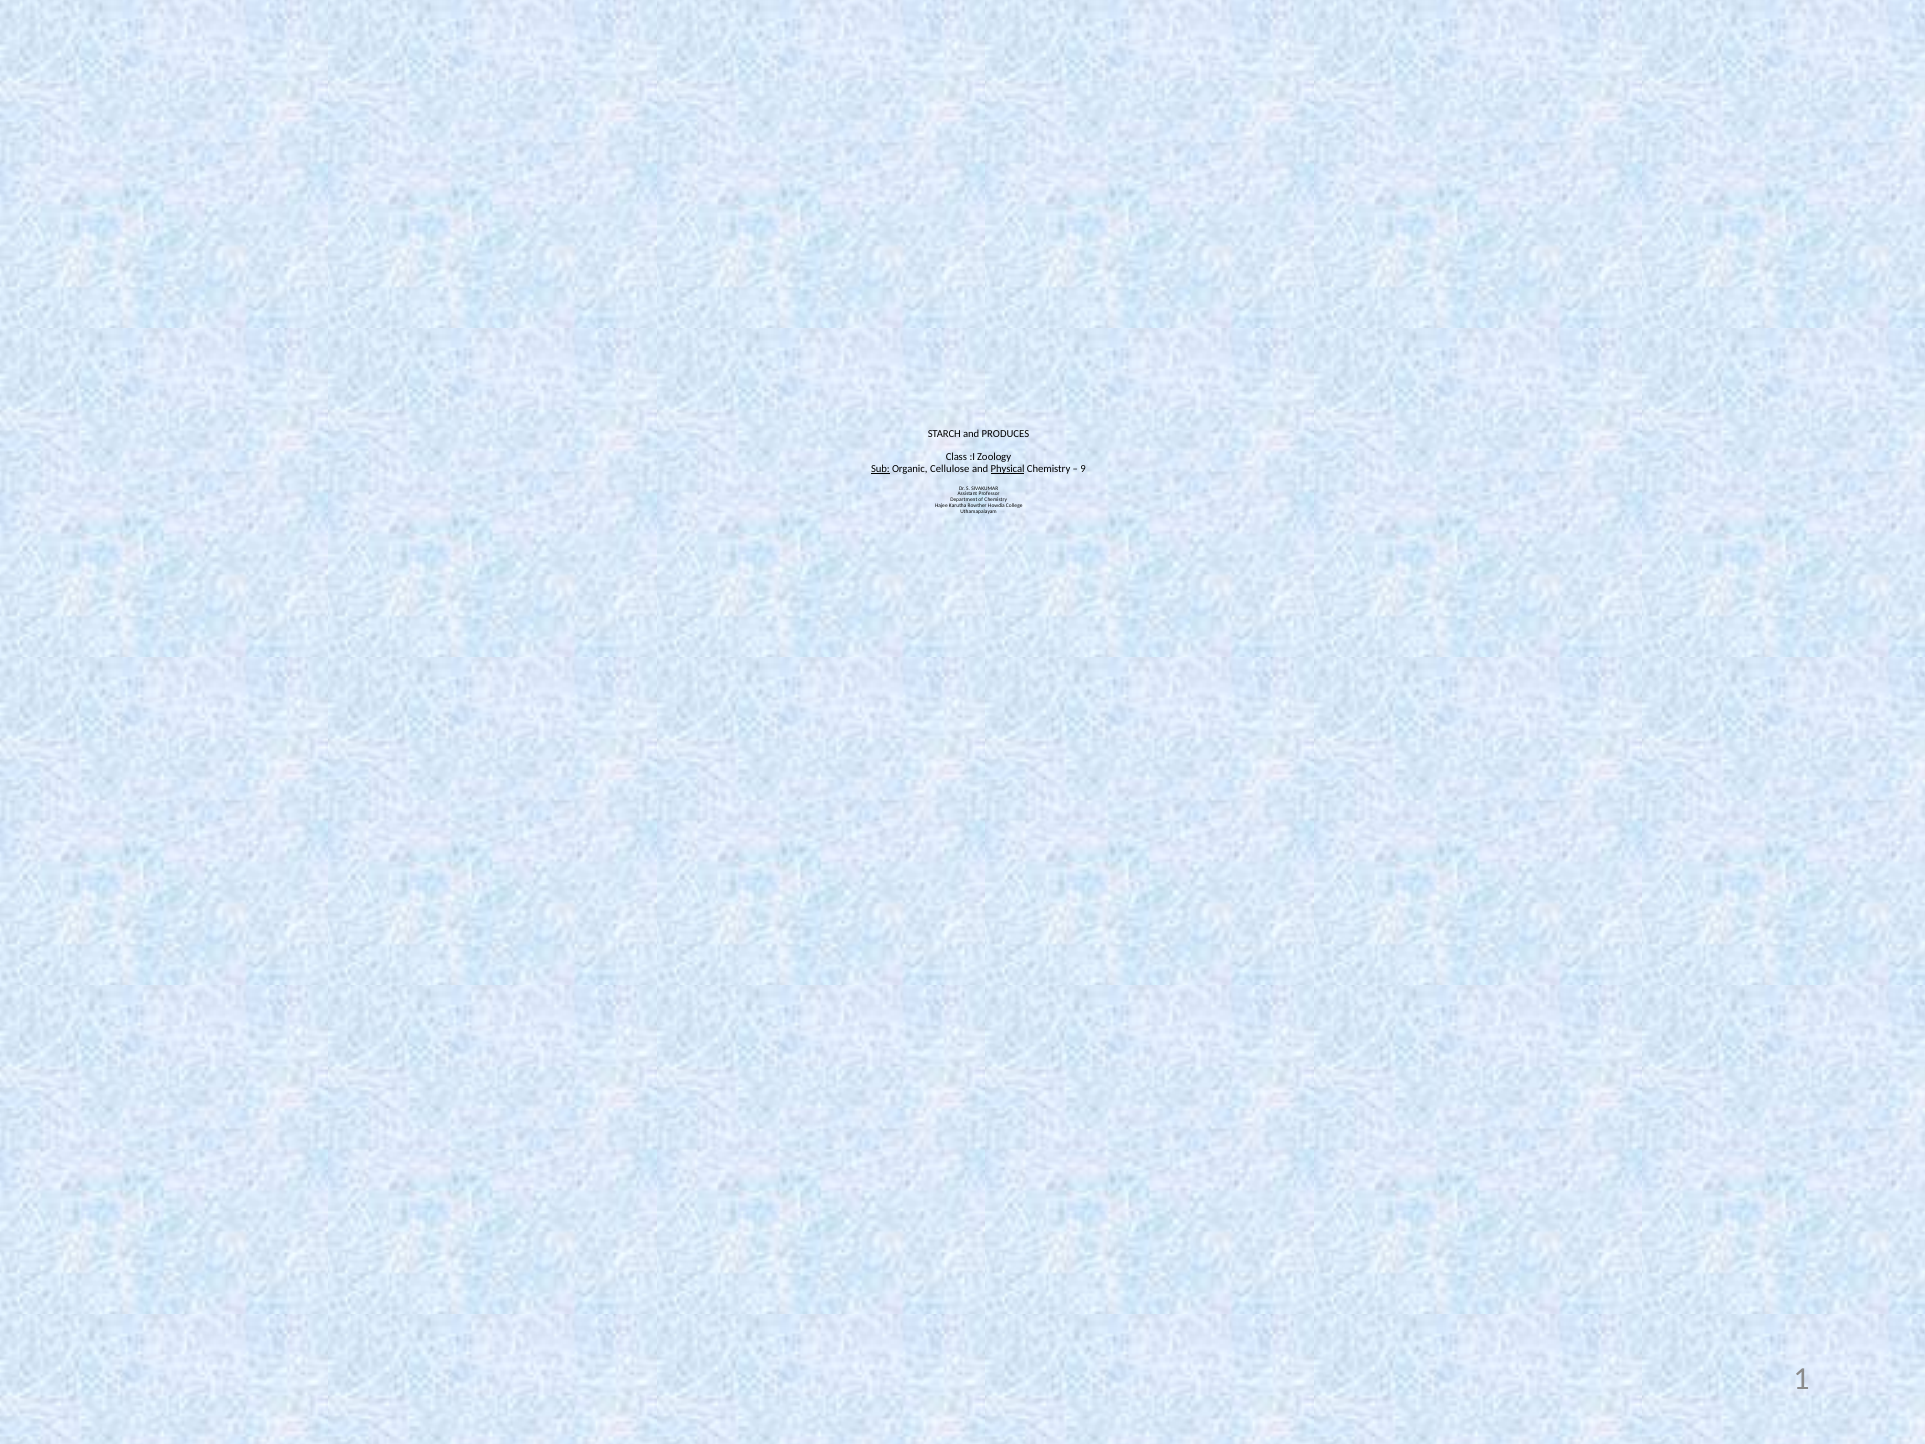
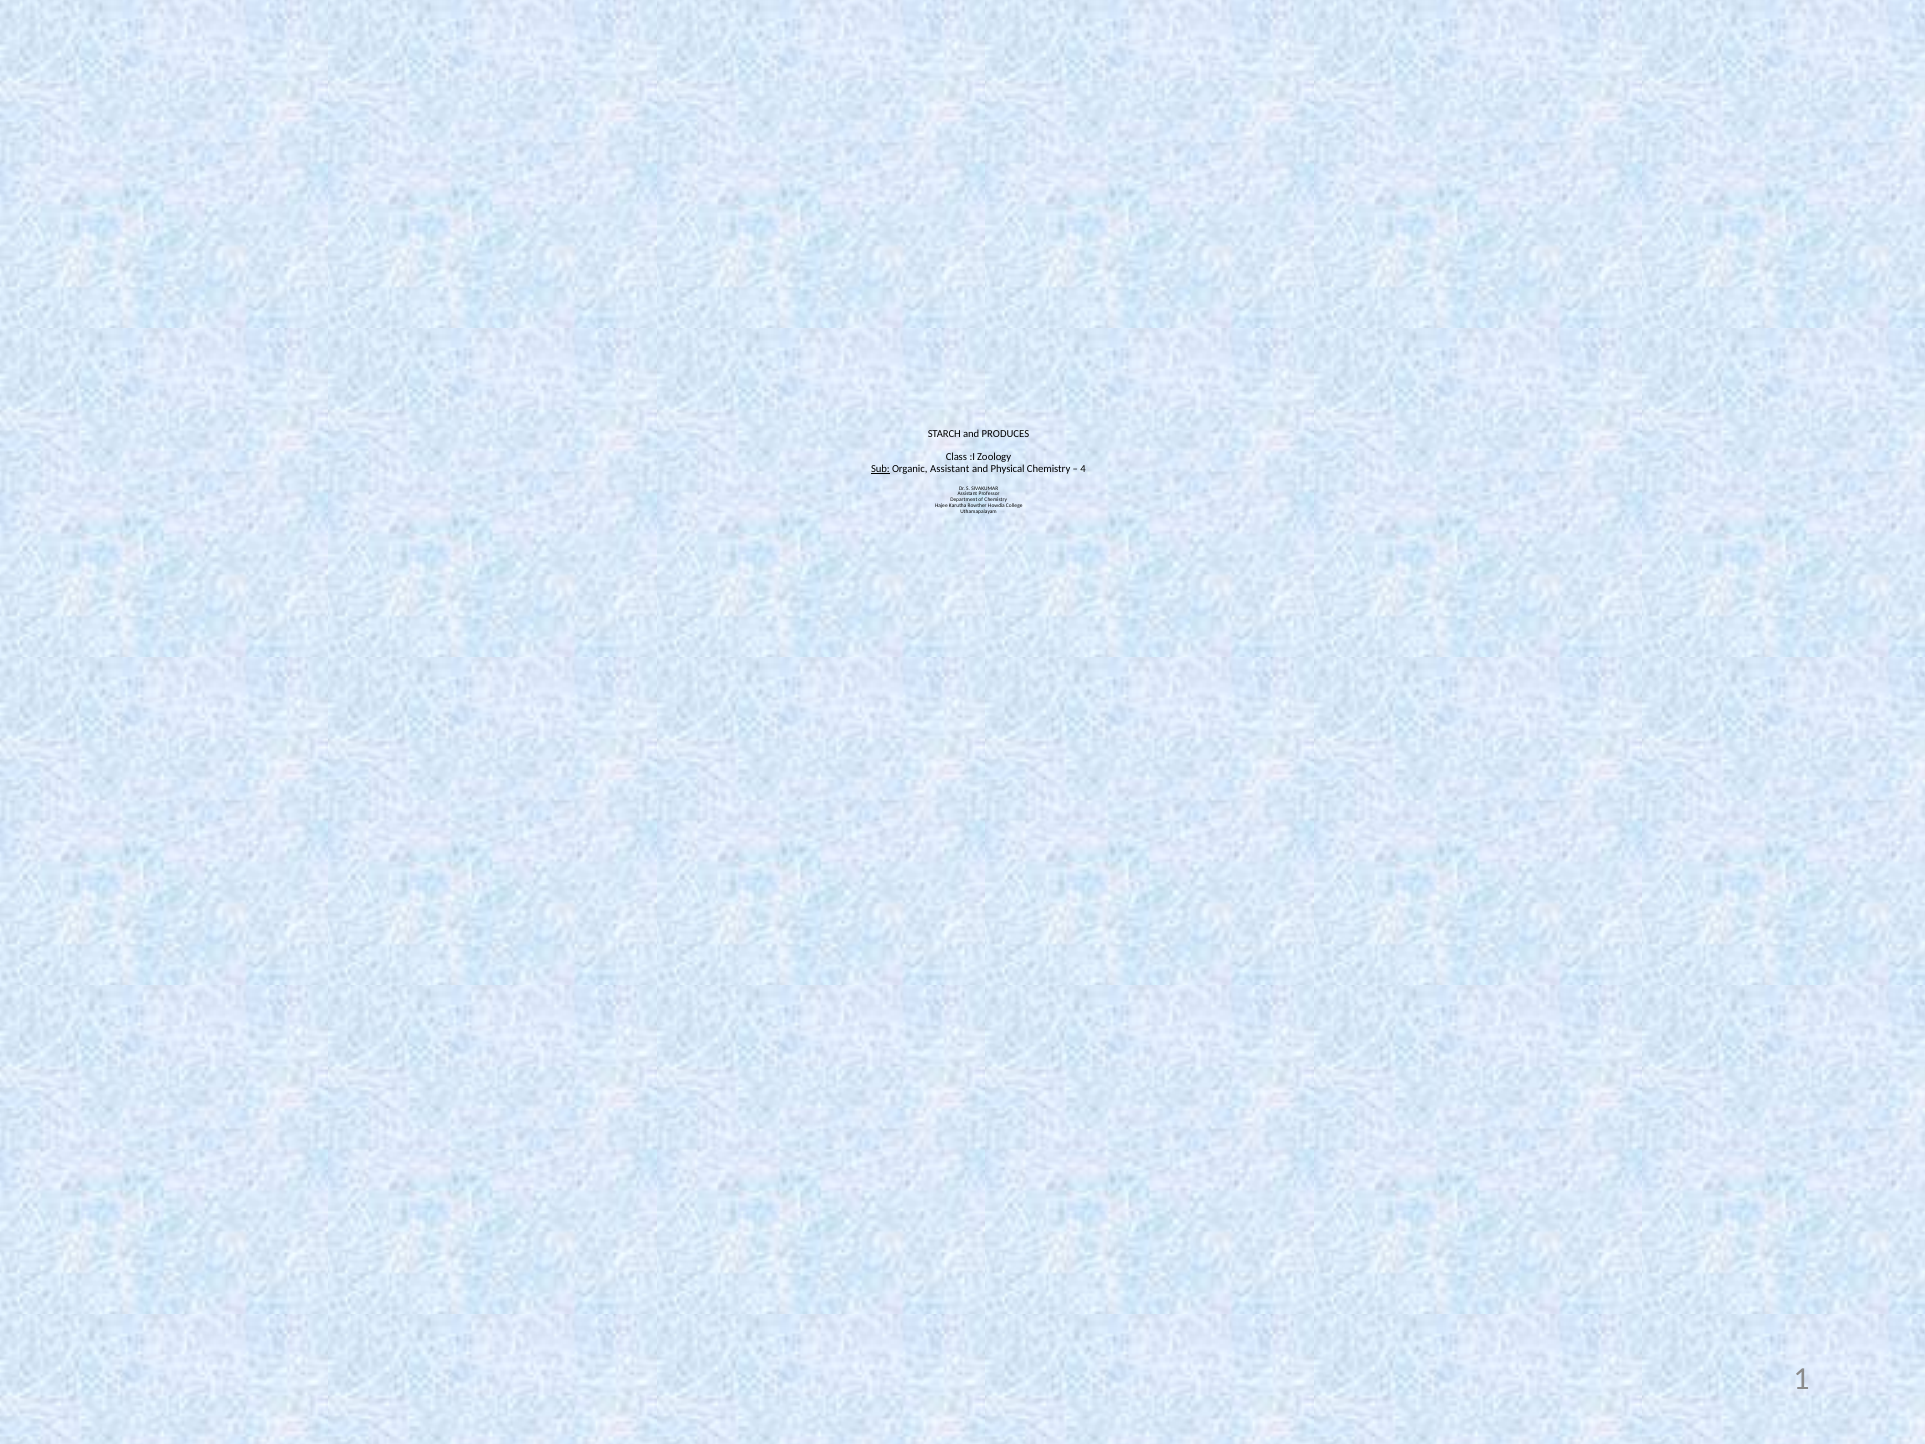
Organic Cellulose: Cellulose -> Assistant (950, 469)
Physical underline: present -> none (1008, 469)
9: 9 -> 4 (1083, 469)
